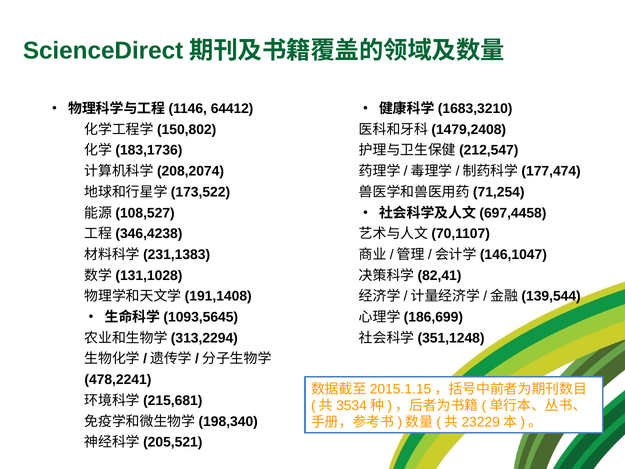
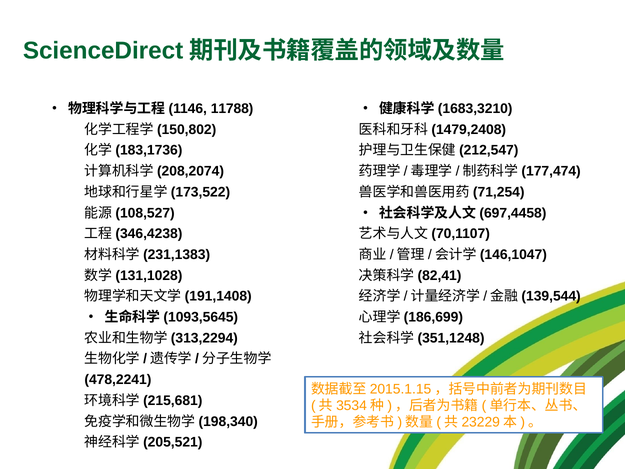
64412: 64412 -> 11788 (232, 109)
